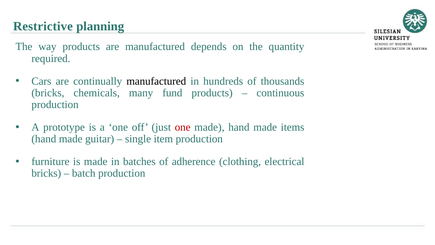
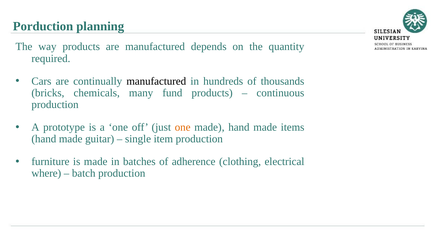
Restrictive: Restrictive -> Porduction (43, 26)
one colour: red -> orange (183, 127)
bricks: bricks -> where (46, 173)
